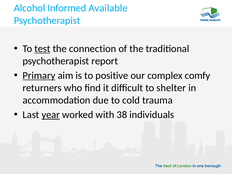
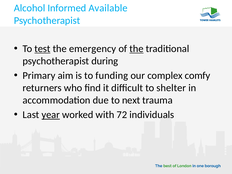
connection: connection -> emergency (93, 49)
the underline: none -> present (136, 49)
report: report -> during (105, 61)
Primary underline: present -> none (39, 75)
positive: positive -> funding (112, 75)
cold: cold -> next (131, 100)
38: 38 -> 72 (122, 115)
